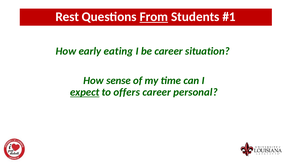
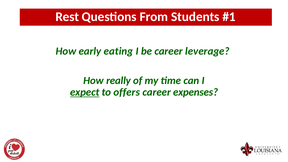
From underline: present -> none (154, 17)
situation: situation -> leverage (207, 51)
sense: sense -> really (119, 81)
personal: personal -> expenses (196, 92)
